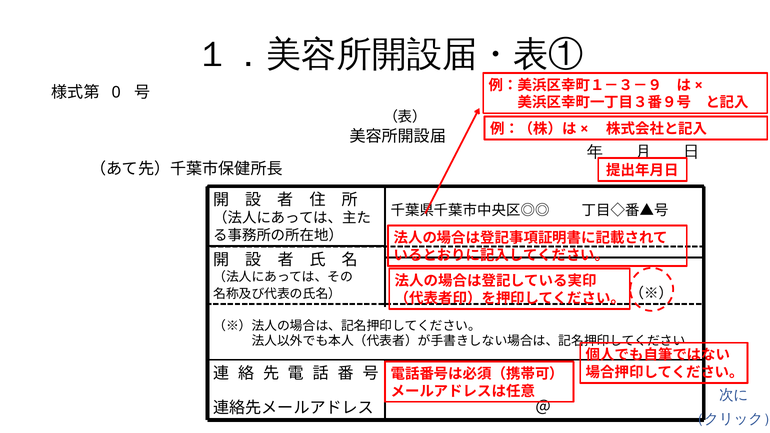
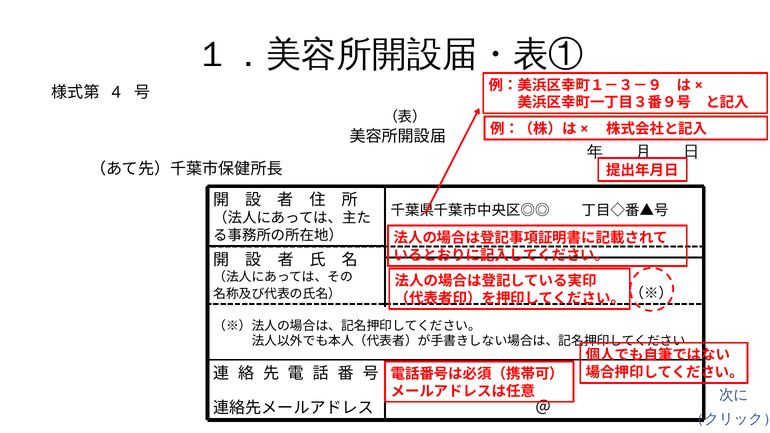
0: 0 -> 4 (116, 92)
